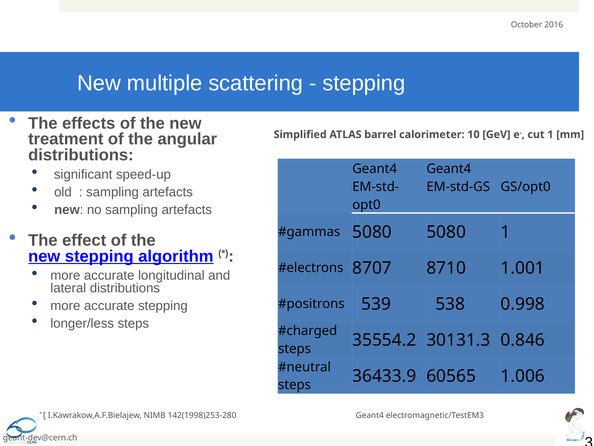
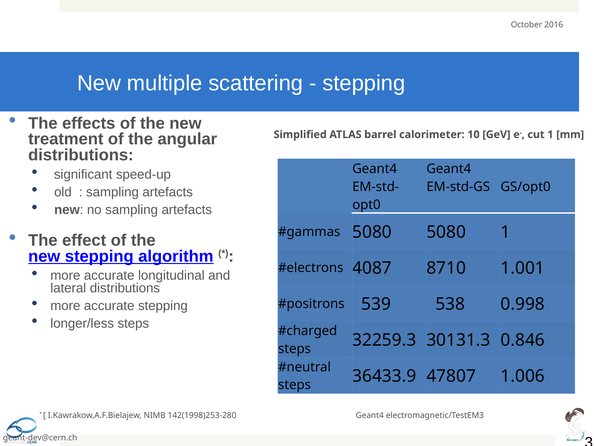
8707: 8707 -> 4087 (372, 268)
35554.2: 35554.2 -> 32259.3 (384, 340)
60565: 60565 -> 47807 (451, 376)
